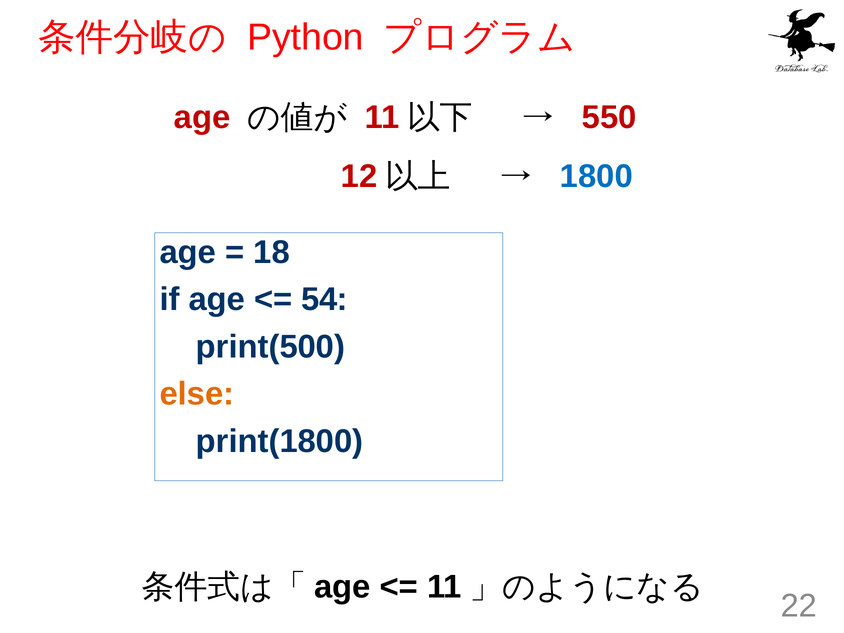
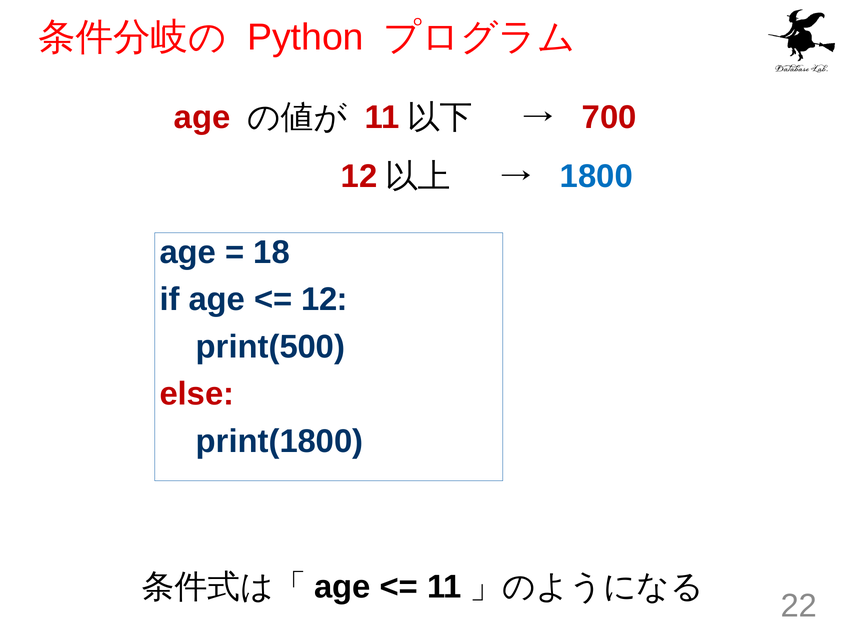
550: 550 -> 700 (609, 118)
54: 54 -> 12 (324, 300)
else colour: orange -> red (197, 394)
